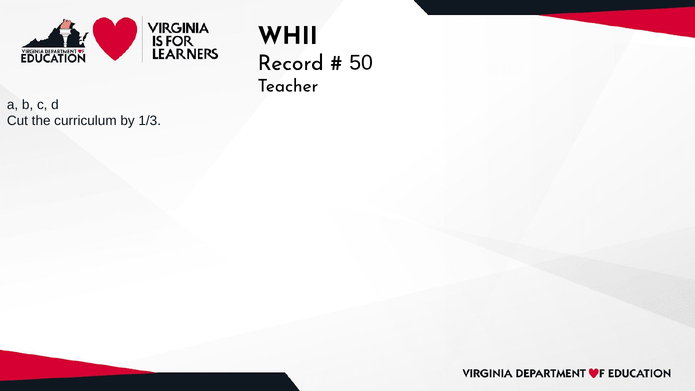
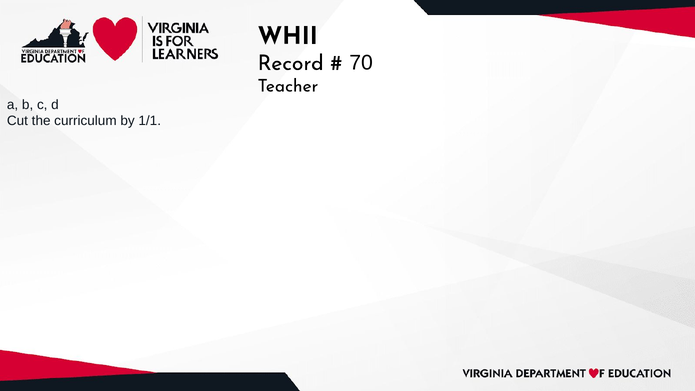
50: 50 -> 70 (361, 63)
1/3: 1/3 -> 1/1 (150, 121)
